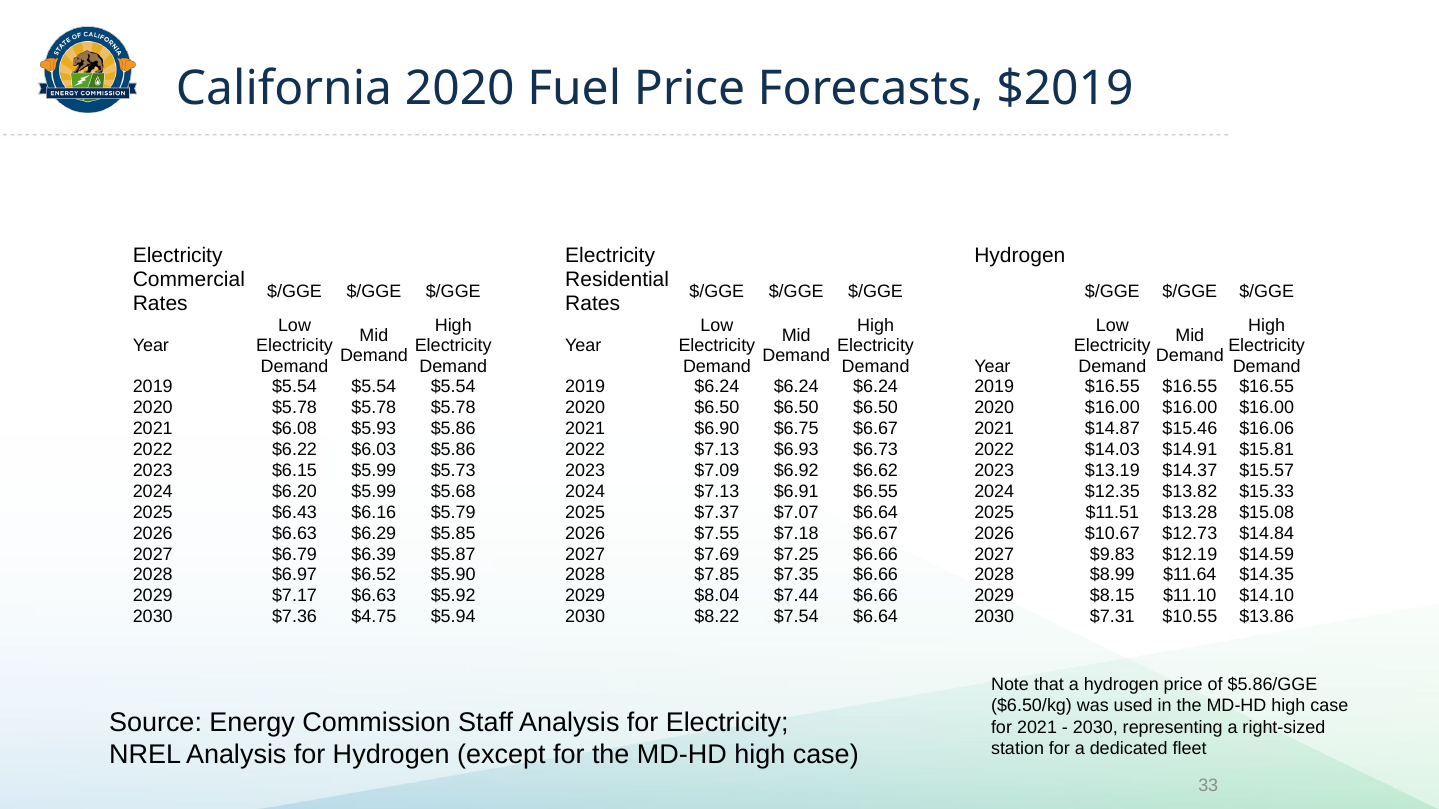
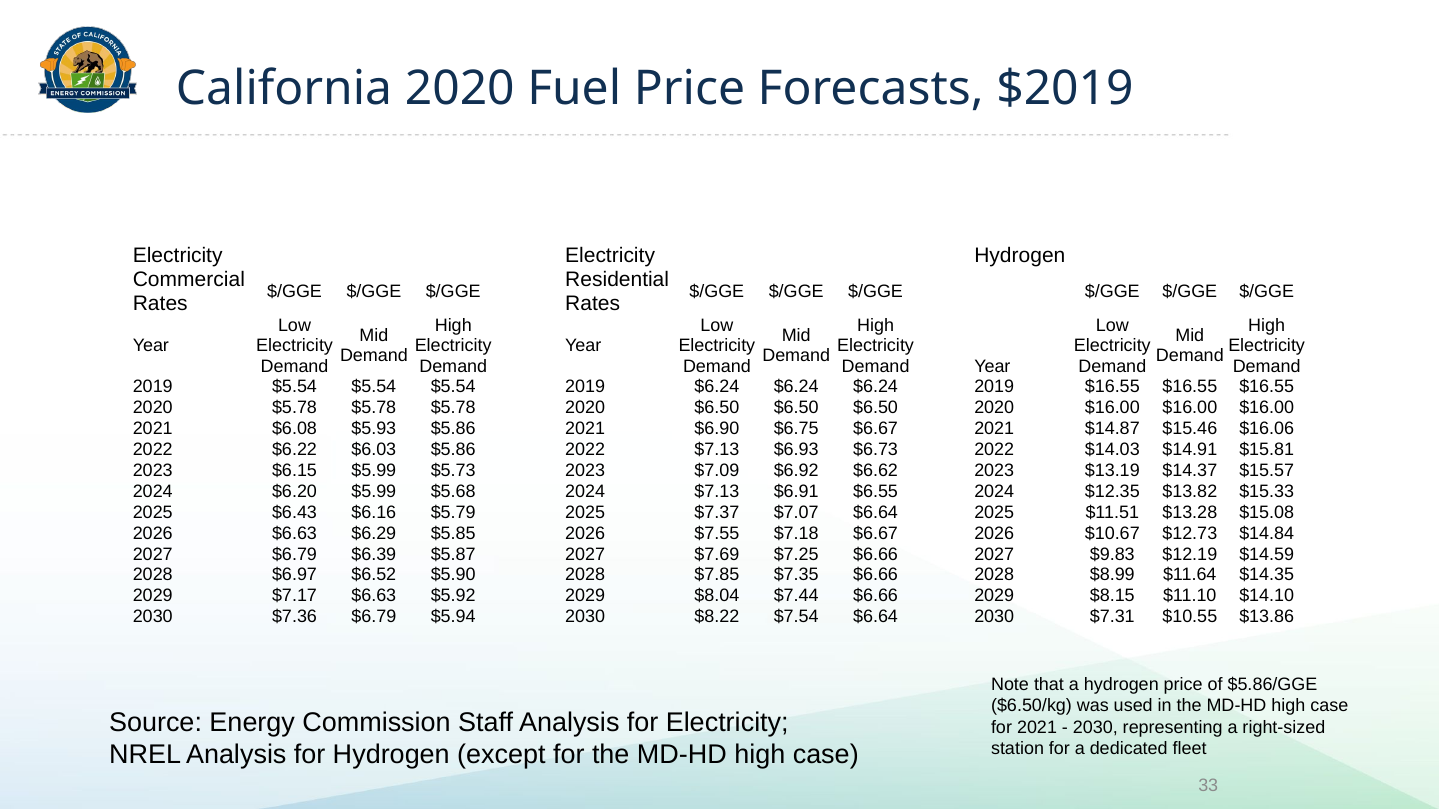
$7.36 $4.75: $4.75 -> $6.79 (374, 617)
